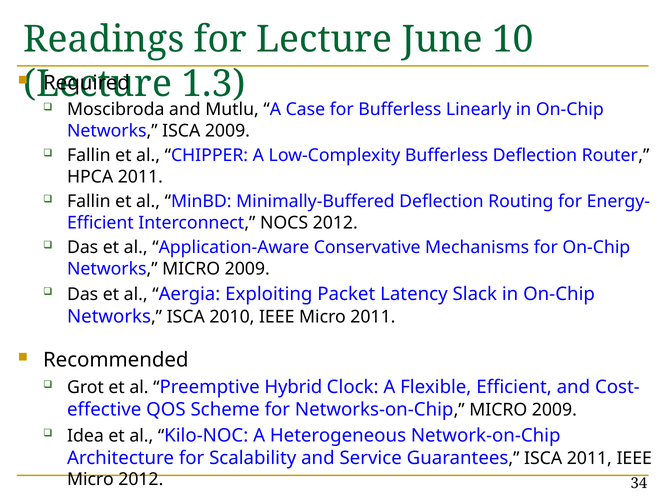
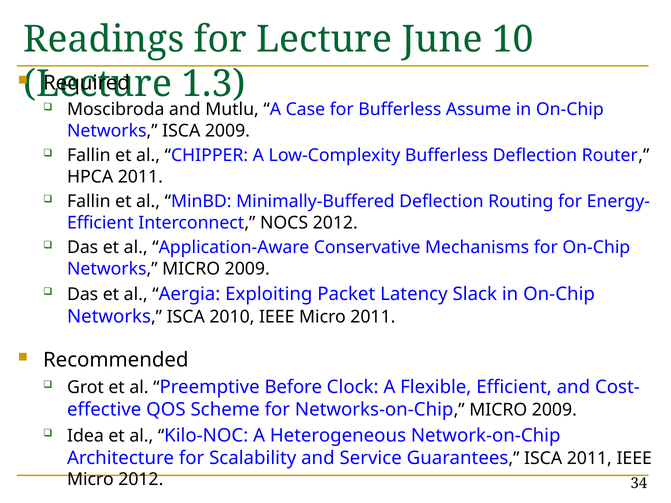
Linearly: Linearly -> Assume (479, 110)
Hybrid: Hybrid -> Before (293, 387)
